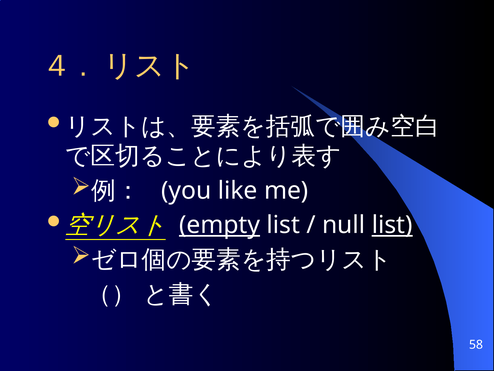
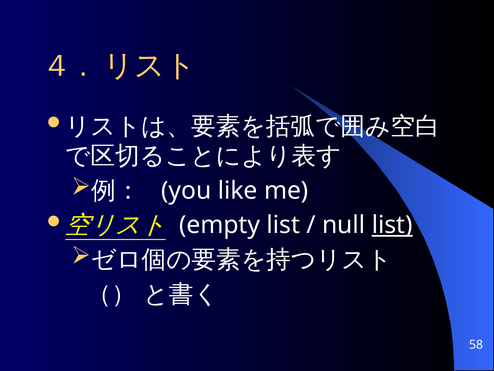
empty underline: present -> none (220, 225)
